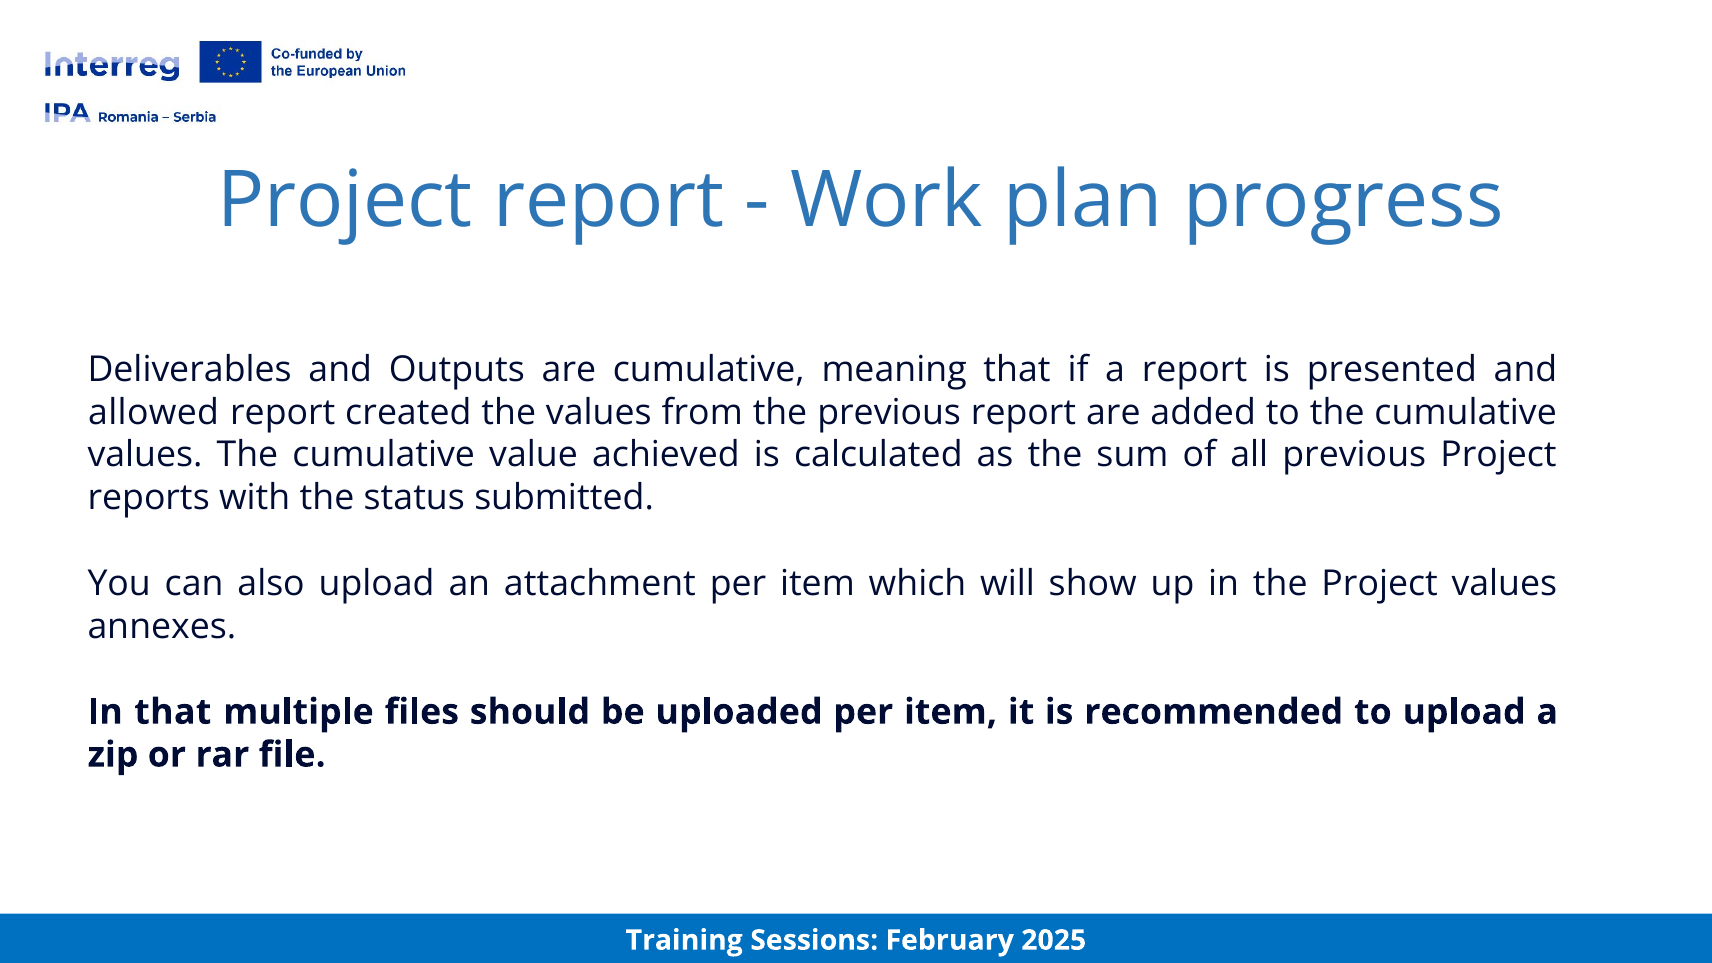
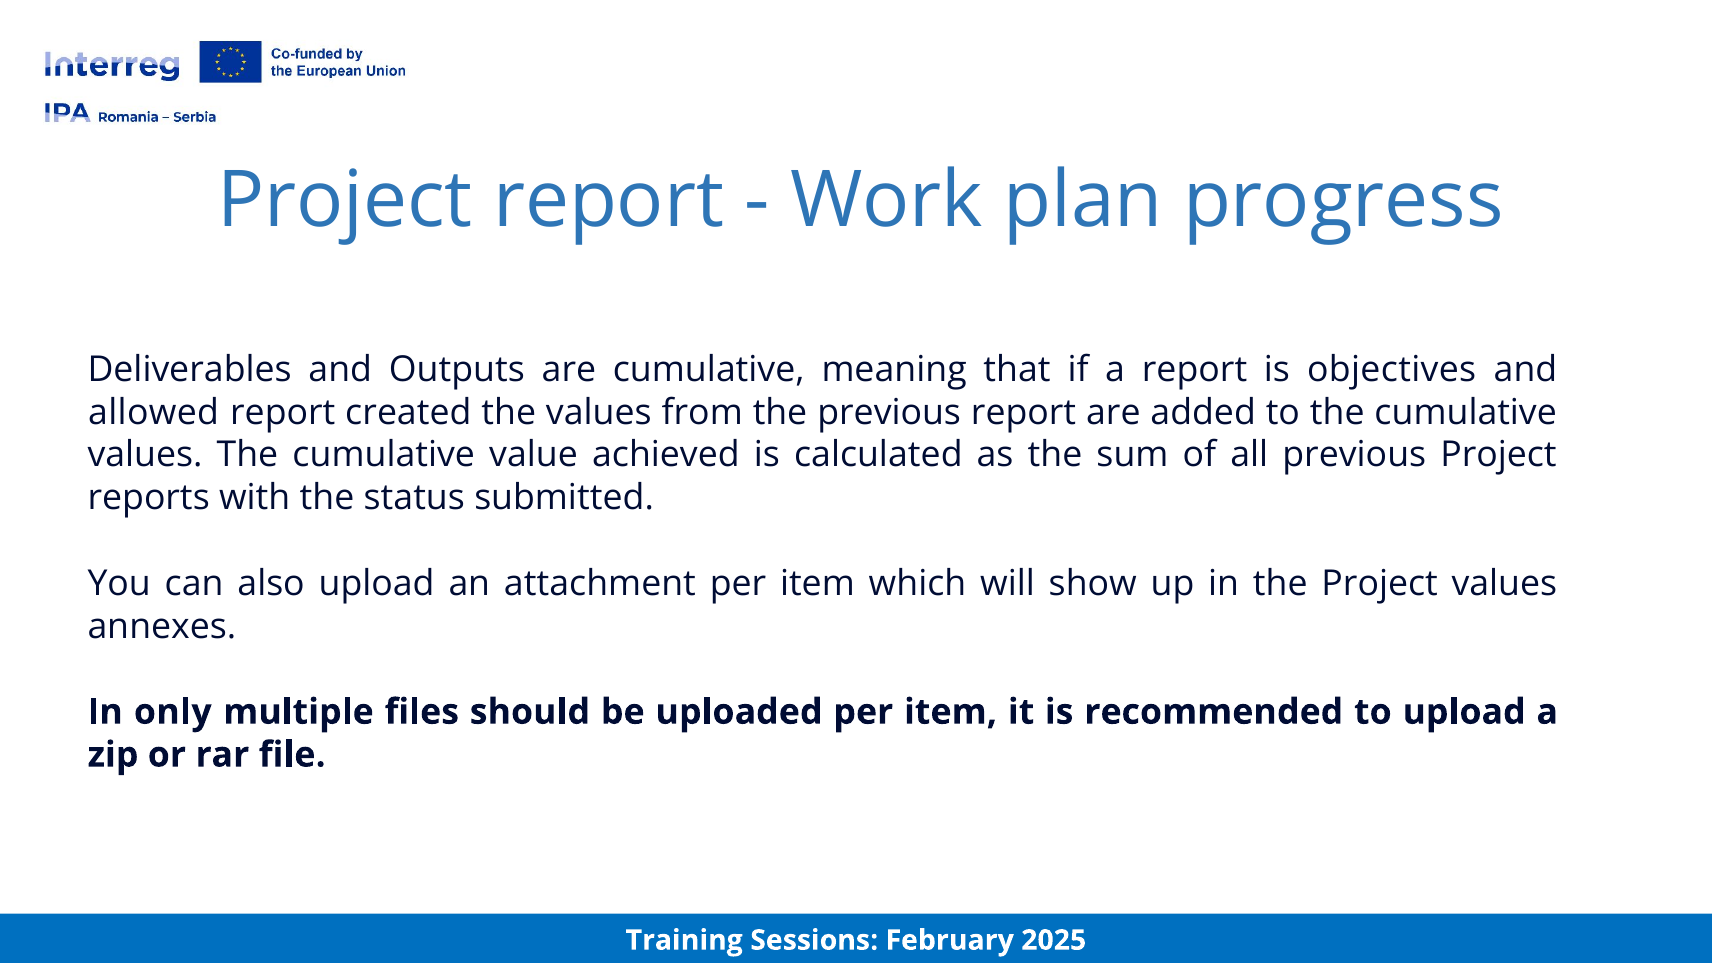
presented: presented -> objectives (1392, 369)
In that: that -> only (173, 712)
